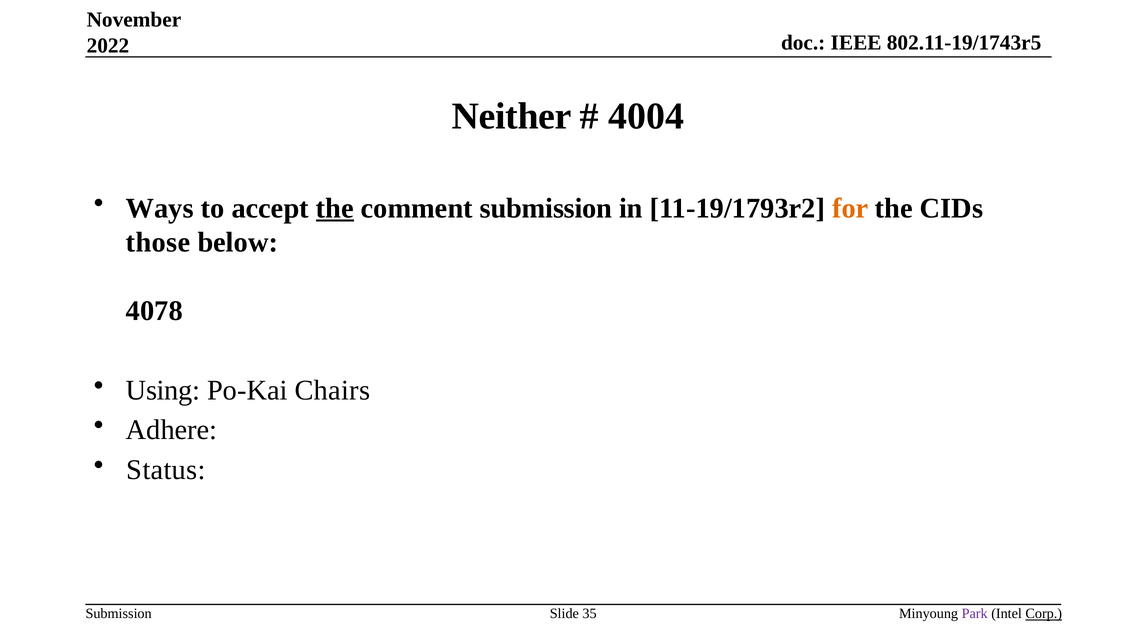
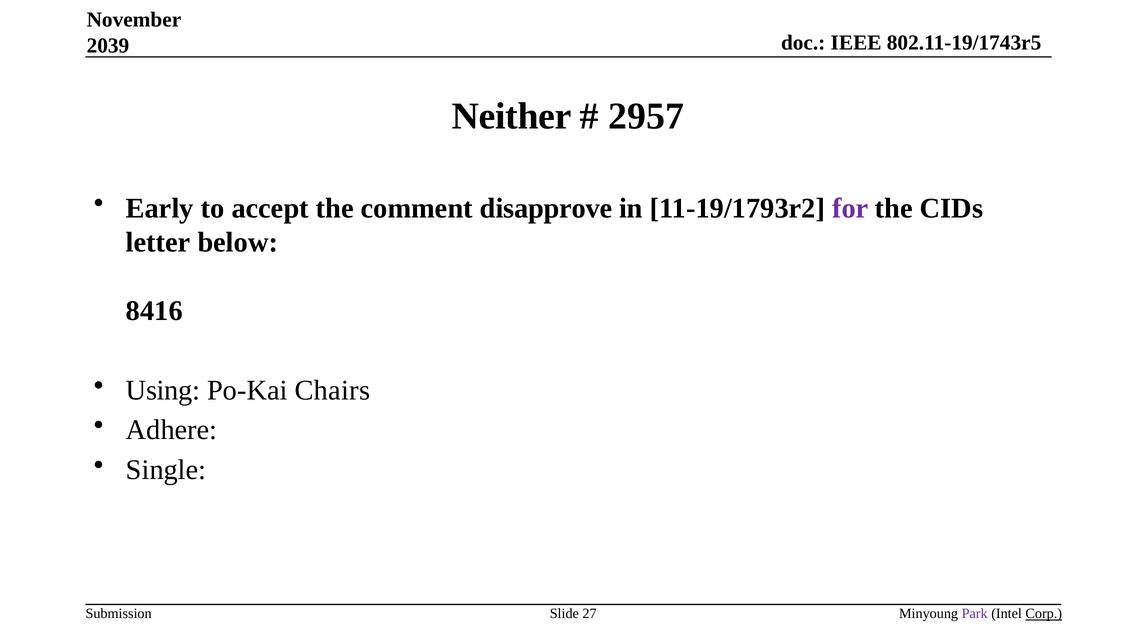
2022: 2022 -> 2039 (108, 46)
4004: 4004 -> 2957 (646, 116)
Ways: Ways -> Early (160, 208)
the underline: present -> none (335, 208)
comment submission: submission -> disapprove (546, 208)
for colour: orange -> purple (850, 208)
those: those -> letter (158, 242)
4078: 4078 -> 8416 (154, 310)
Status: Status -> Single (166, 470)
35: 35 -> 27 (590, 613)
